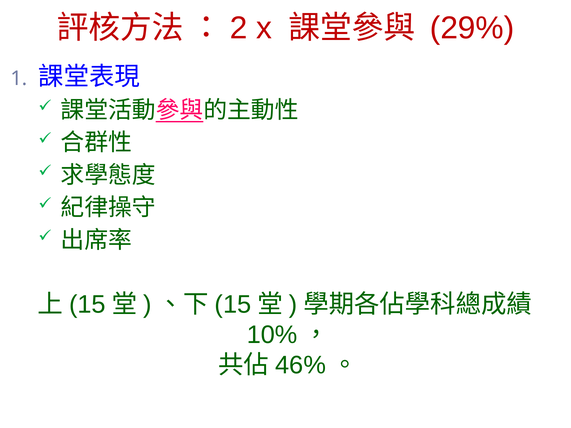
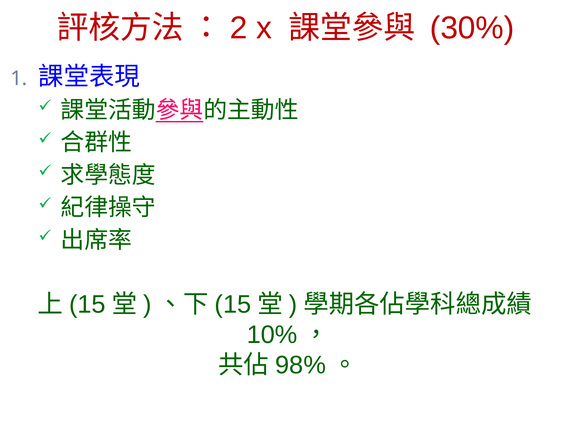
29%: 29% -> 30% (472, 28)
46%: 46% -> 98% (301, 365)
